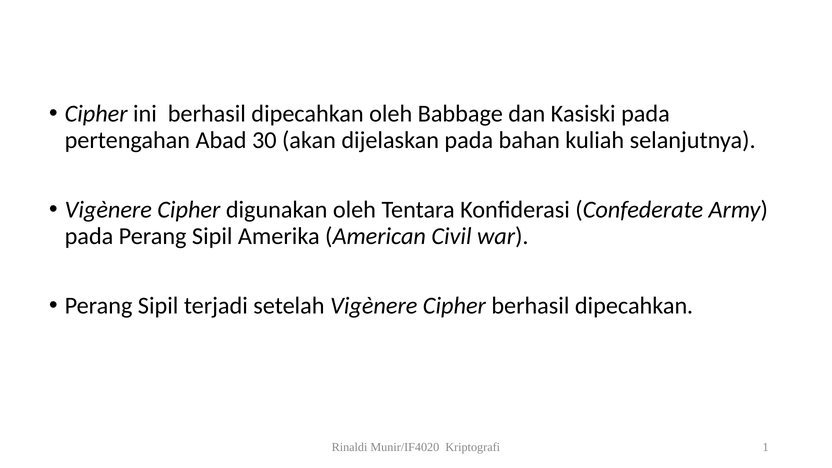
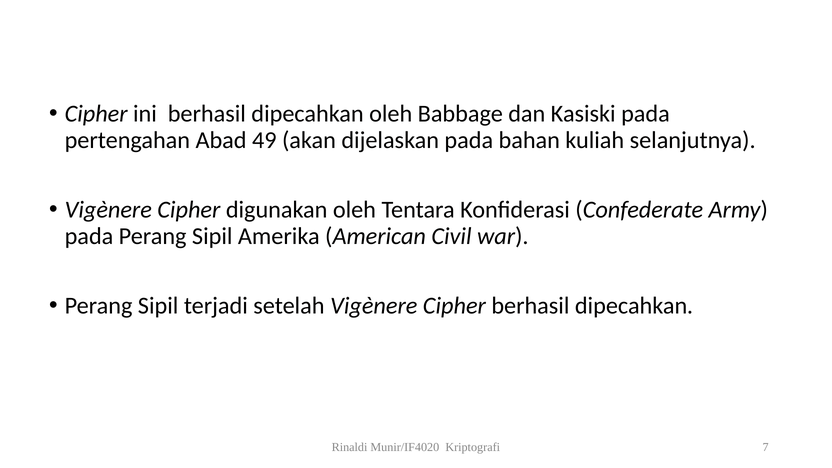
30: 30 -> 49 (264, 140)
1: 1 -> 7 (766, 447)
